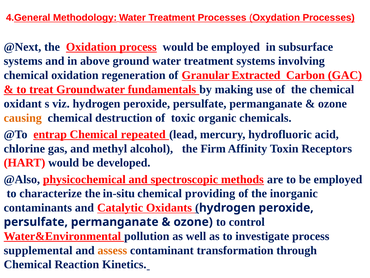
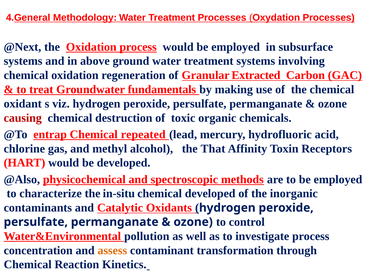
causing colour: orange -> red (23, 118)
Firm: Firm -> That (213, 148)
chemical providing: providing -> developed (210, 193)
supplemental: supplemental -> concentration (38, 250)
